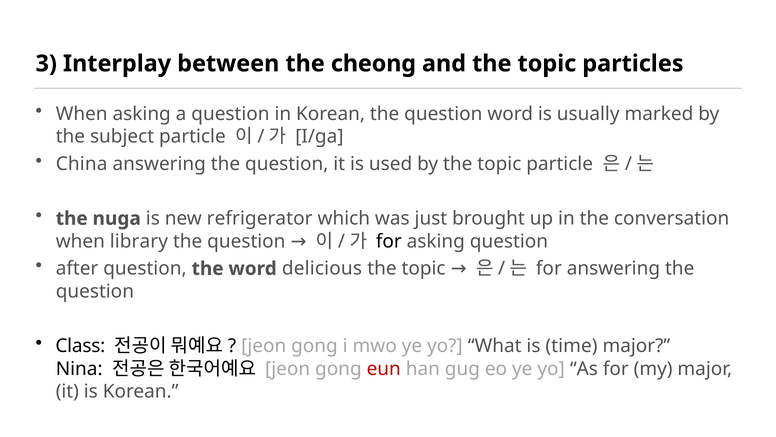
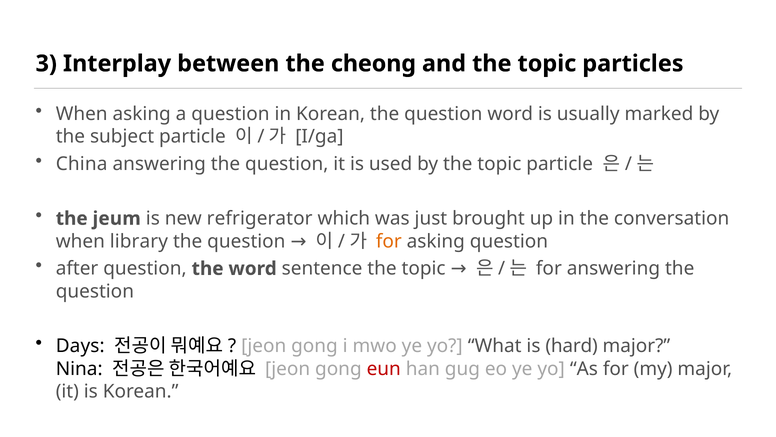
nuga: nuga -> jeum (117, 218)
for colour: black -> orange (389, 241)
delicious: delicious -> sentence (322, 268)
Class: Class -> Days (80, 346)
time: time -> hard (572, 346)
